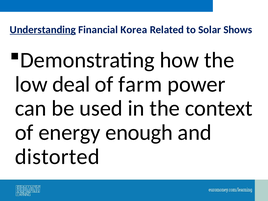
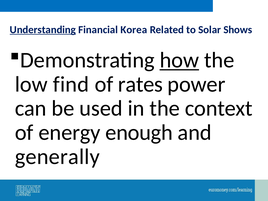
how underline: none -> present (179, 60)
deal: deal -> find (71, 84)
farm: farm -> rates (140, 84)
distorted: distorted -> generally (57, 157)
